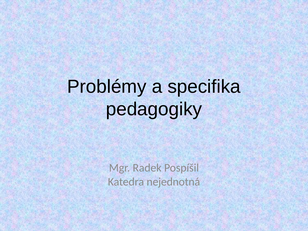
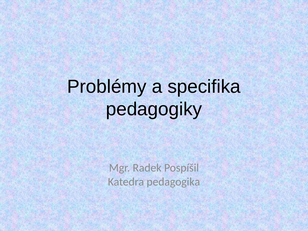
nejednotná: nejednotná -> pedagogika (173, 182)
